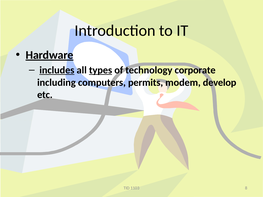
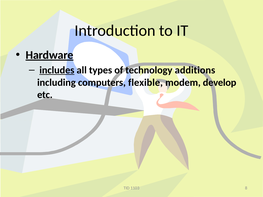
types underline: present -> none (101, 70)
corporate: corporate -> additions (195, 70)
permits: permits -> flexible (145, 83)
